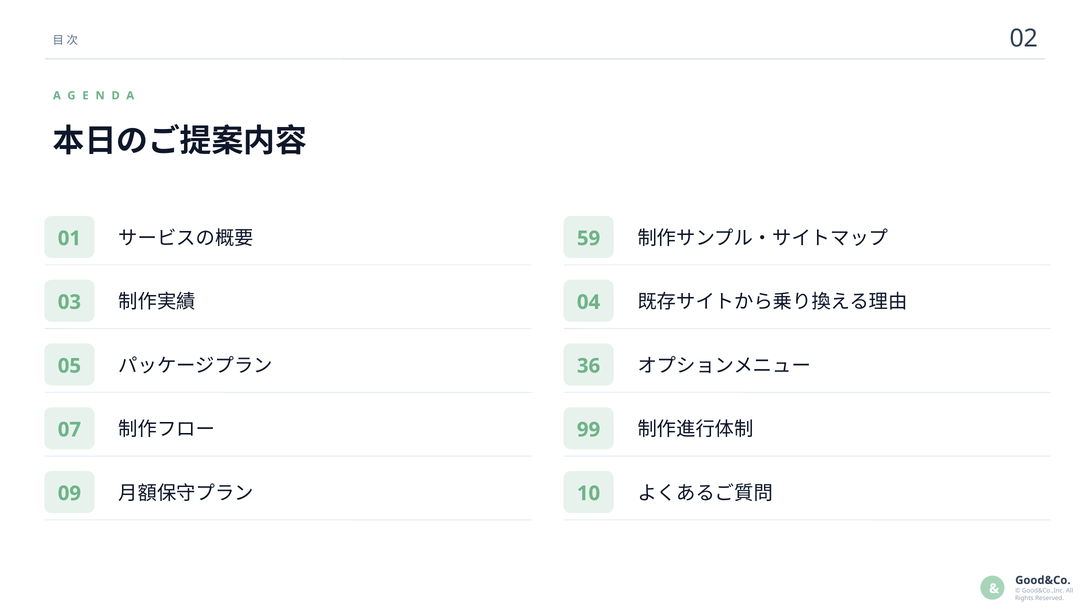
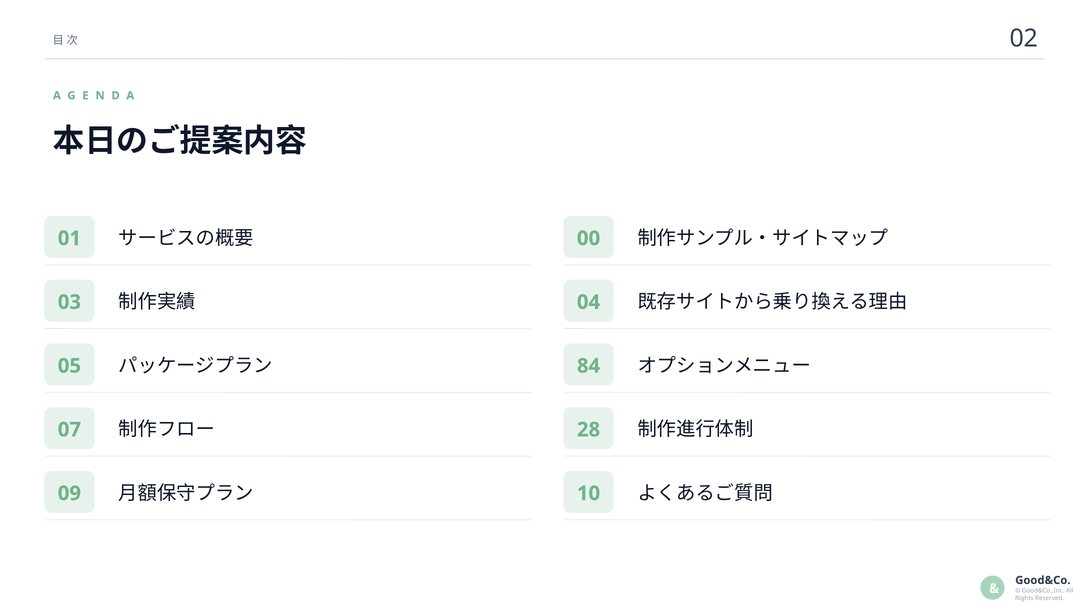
59: 59 -> 00 (589, 238)
36: 36 -> 84 (589, 366)
99: 99 -> 28 (589, 430)
